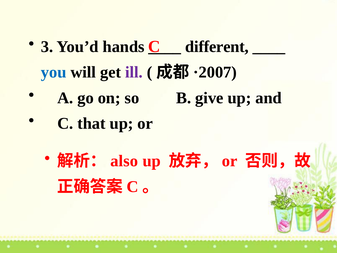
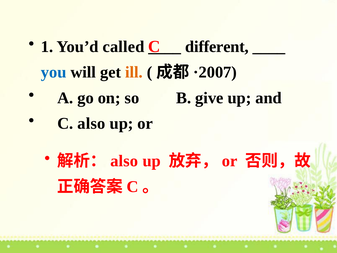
3: 3 -> 1 (47, 47)
hands: hands -> called (124, 47)
ill colour: purple -> orange (134, 72)
C that: that -> also (91, 123)
